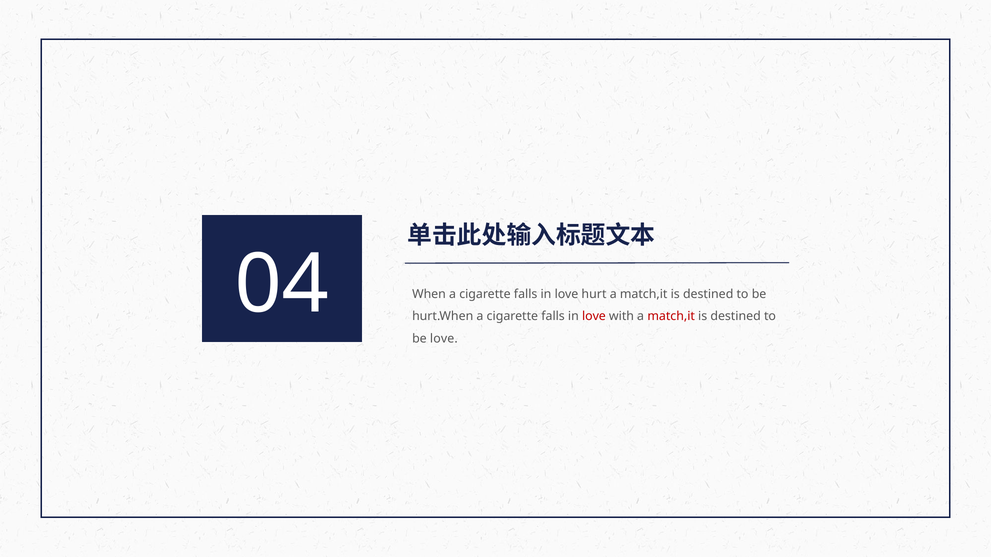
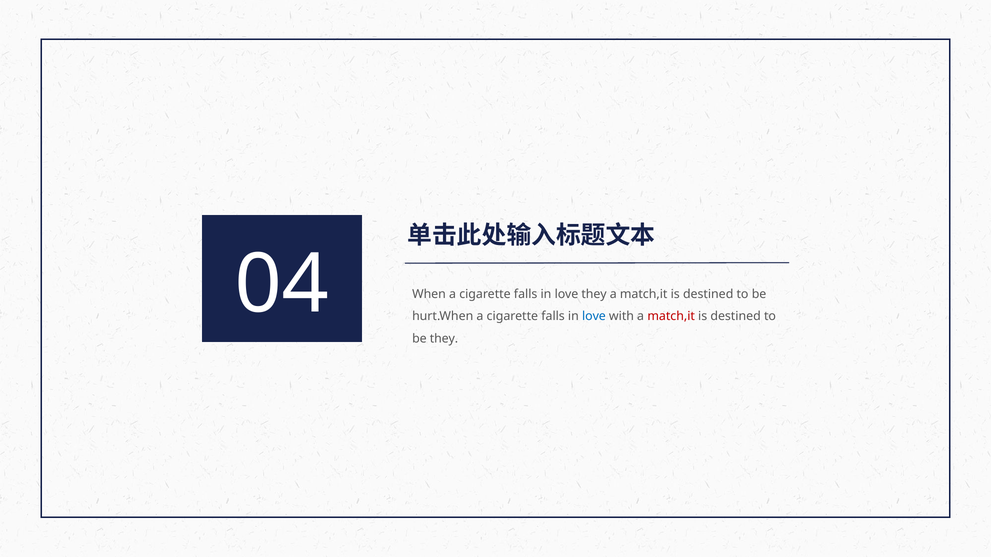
love hurt: hurt -> they (594, 294)
love colour: red -> blue (594, 317)
be love: love -> they (444, 339)
